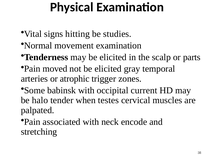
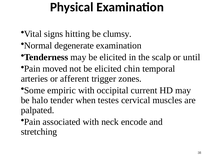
studies: studies -> clumsy (117, 34)
movement: movement -> degenerate (74, 46)
parts: parts -> until (192, 57)
gray: gray -> chin (132, 69)
atrophic: atrophic -> afferent (75, 79)
babinsk: babinsk -> empiric (62, 91)
